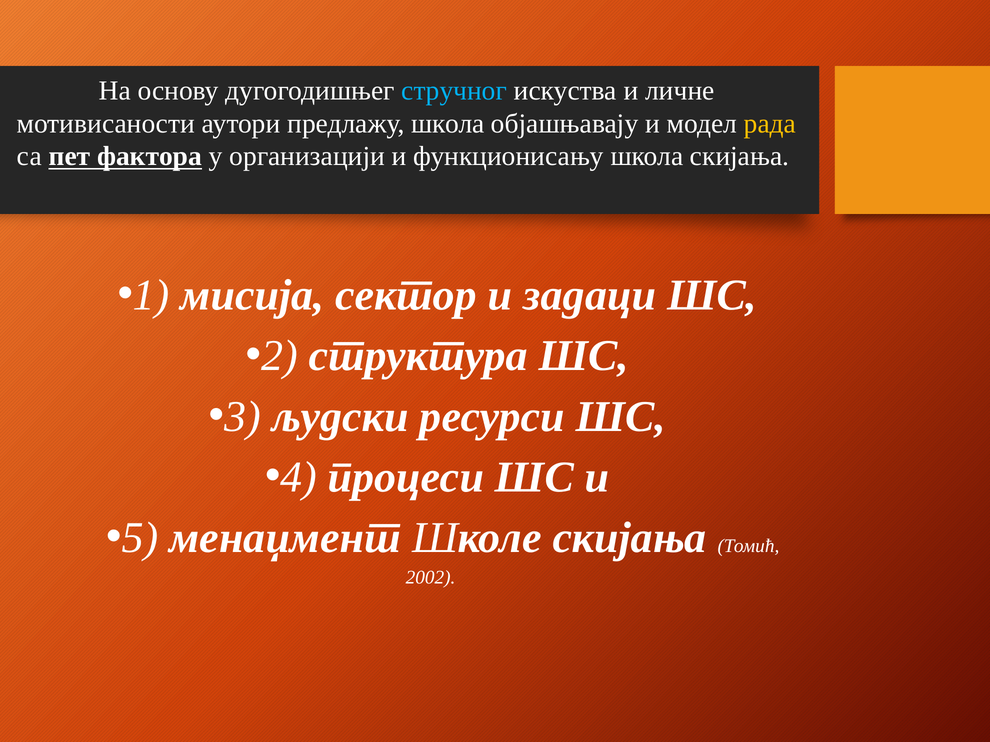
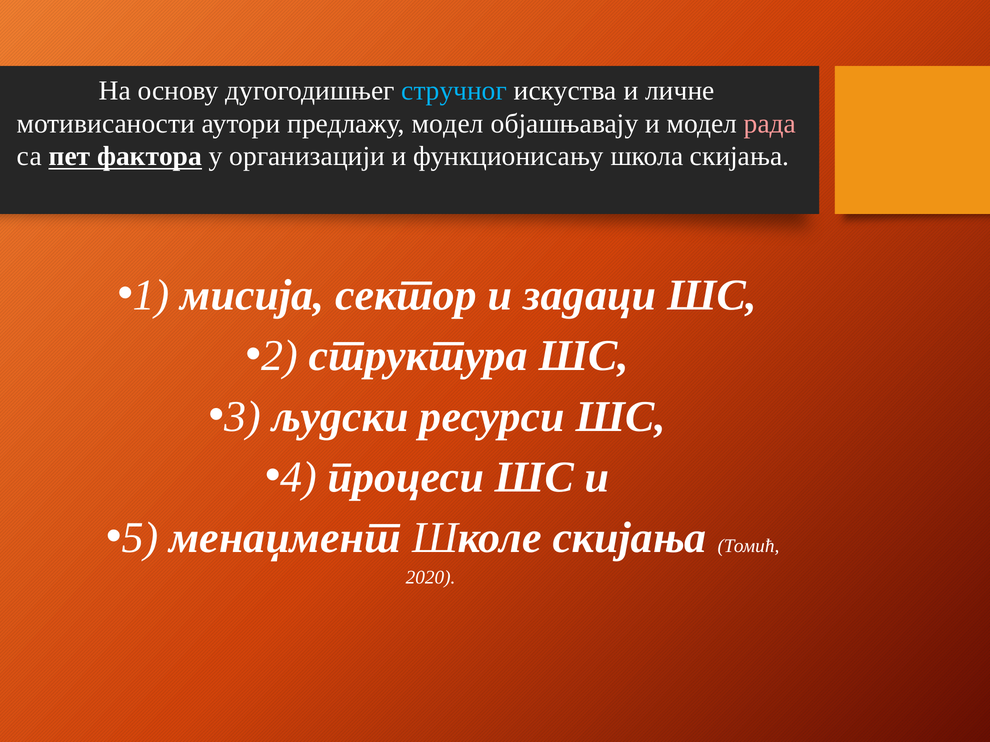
предлажу школа: школа -> модел (448, 124)
рада colour: yellow -> pink (770, 124)
2002: 2002 -> 2020 (431, 578)
